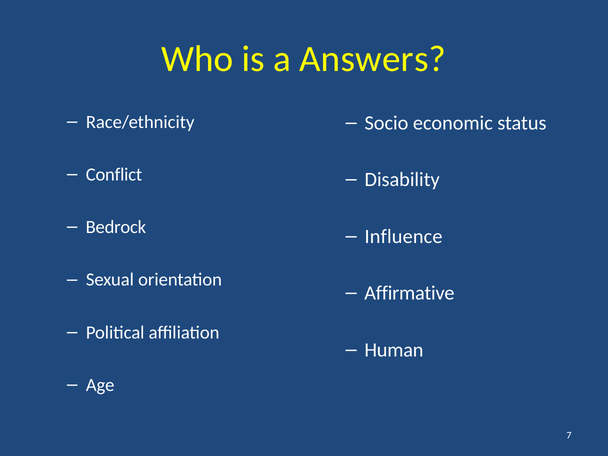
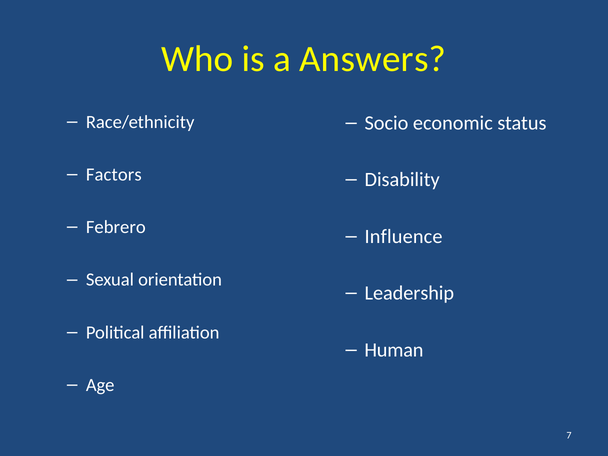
Conflict: Conflict -> Factors (114, 175)
Bedrock: Bedrock -> Febrero (116, 227)
Affirmative: Affirmative -> Leadership (409, 293)
